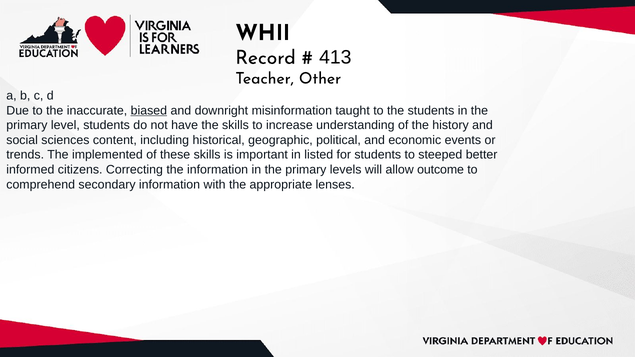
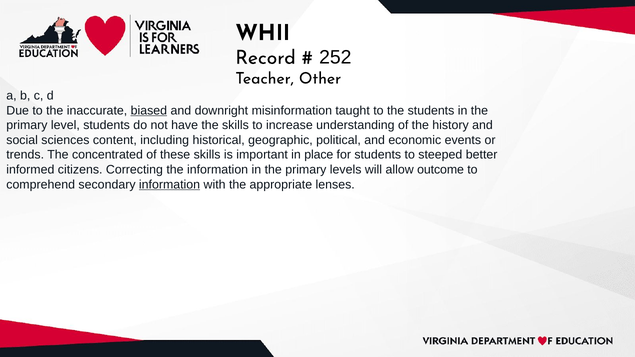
413: 413 -> 252 (335, 57)
implemented: implemented -> concentrated (107, 155)
listed: listed -> place (319, 155)
information underline: none -> present (170, 185)
